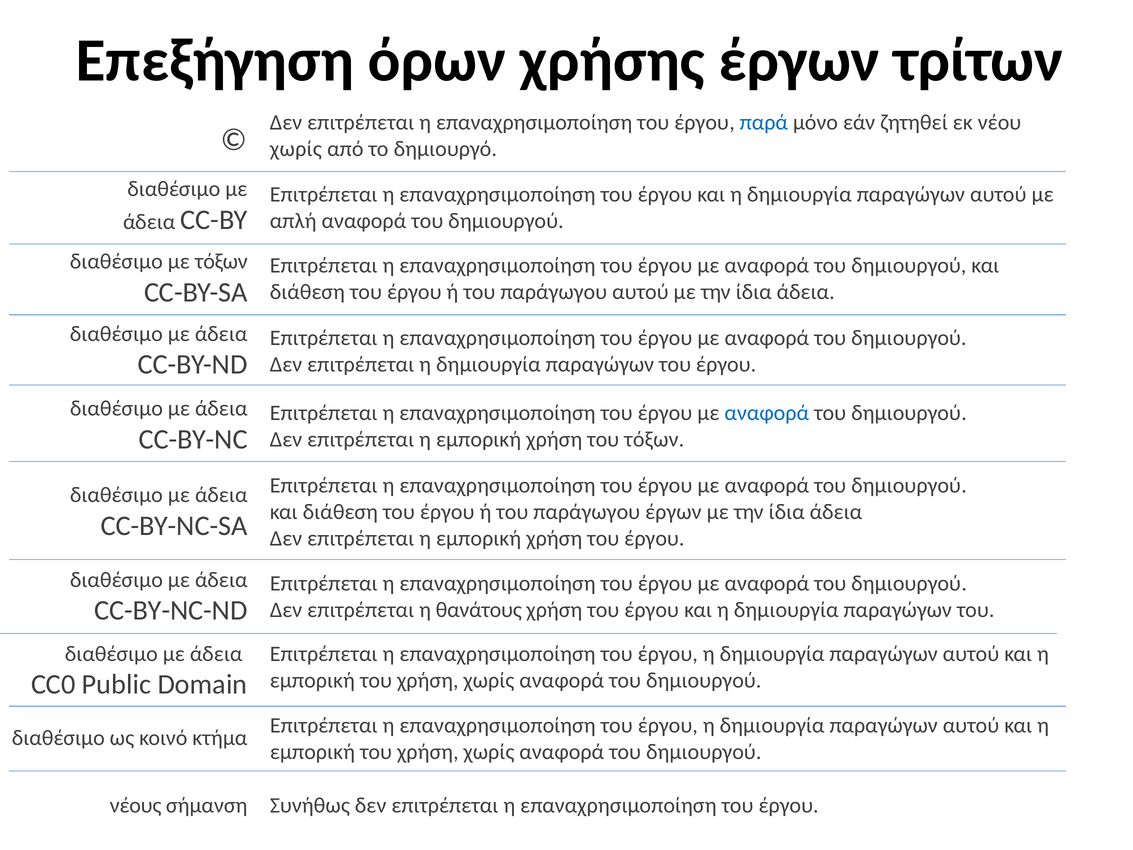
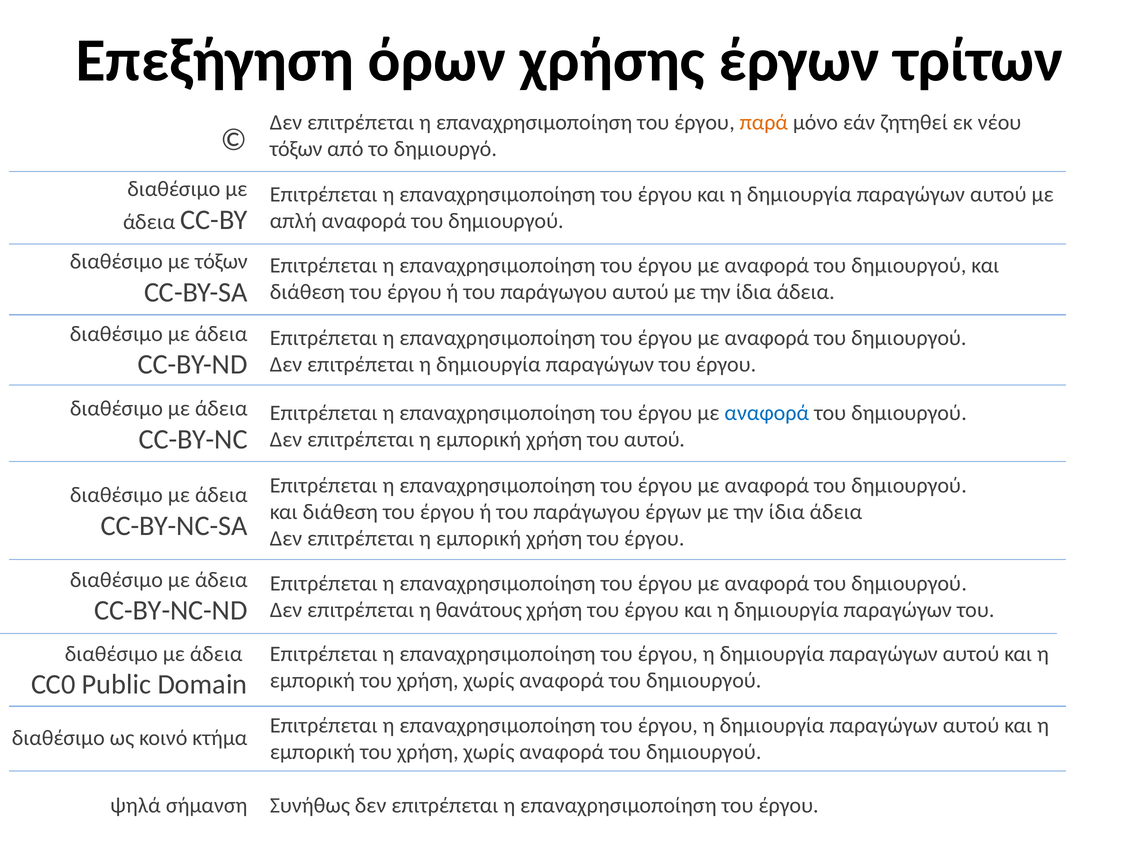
παρά colour: blue -> orange (764, 122)
χωρίς: χωρίς -> τόξων (296, 149)
του τόξων: τόξων -> αυτού (654, 439)
νέους: νέους -> ψηλά (135, 805)
